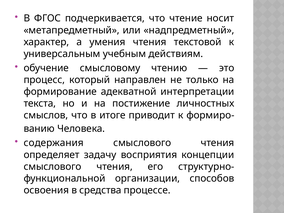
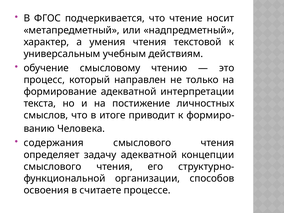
задачу восприятия: восприятия -> адекватной (149, 155)
средства: средства -> считаете (100, 190)
